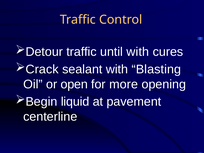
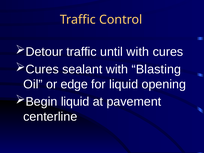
Crack: Crack -> Cures (42, 69)
open: open -> edge (74, 84)
for more: more -> liquid (124, 84)
